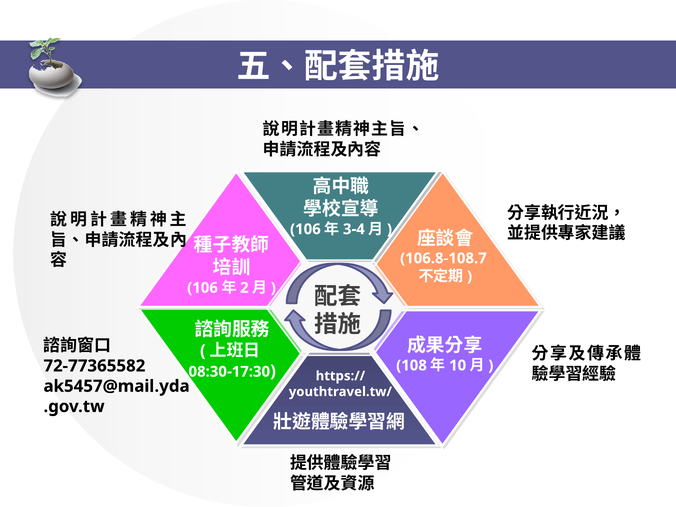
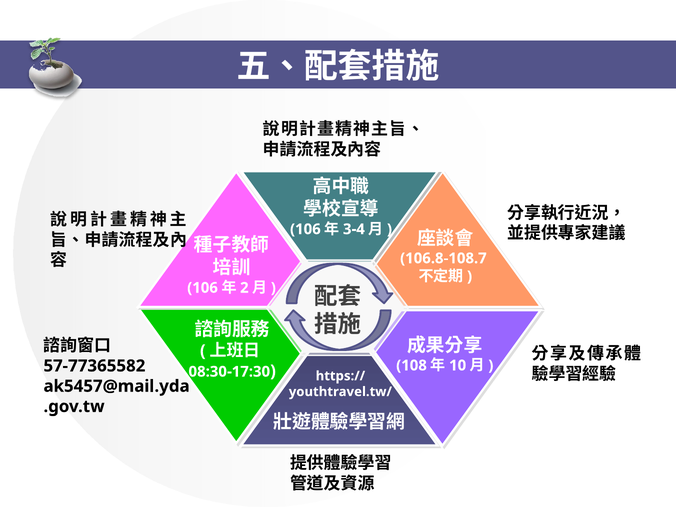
72-77365582: 72-77365582 -> 57-77365582 (94, 366)
